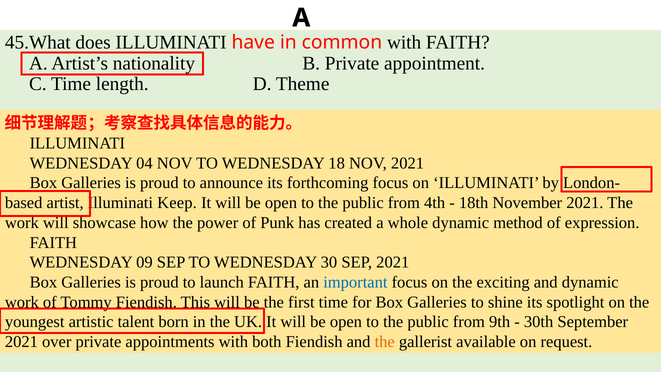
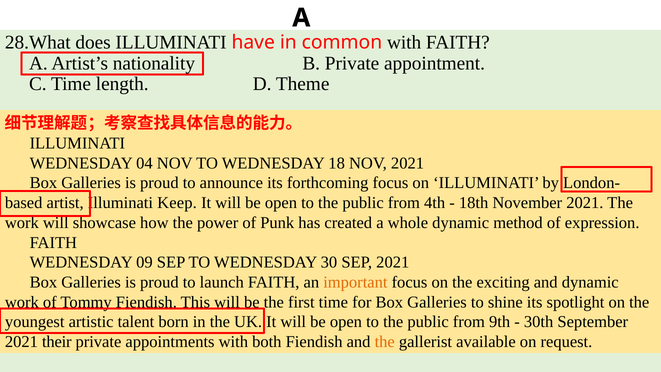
45.What: 45.What -> 28.What (38, 42)
important colour: blue -> orange (355, 282)
over: over -> their (57, 342)
